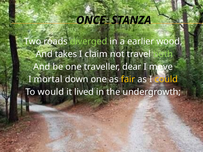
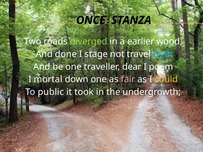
takes: takes -> done (66, 54)
claim: claim -> stage (96, 54)
both colour: light green -> light blue (163, 54)
move: move -> poem (161, 67)
fair colour: yellow -> pink (128, 79)
would: would -> public (51, 92)
lived: lived -> took (84, 92)
